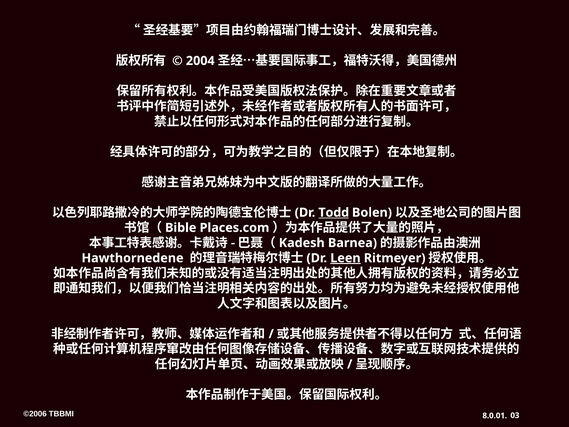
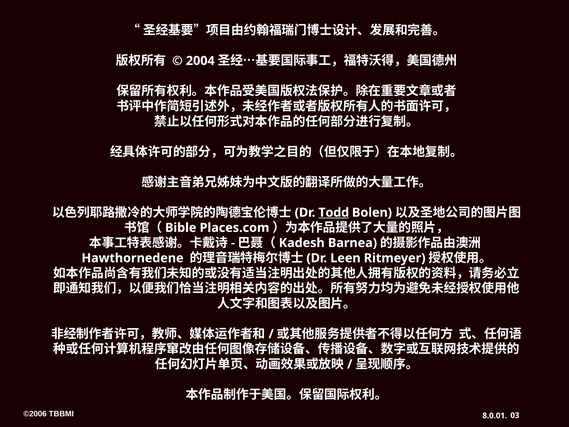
Leen underline: present -> none (345, 258)
